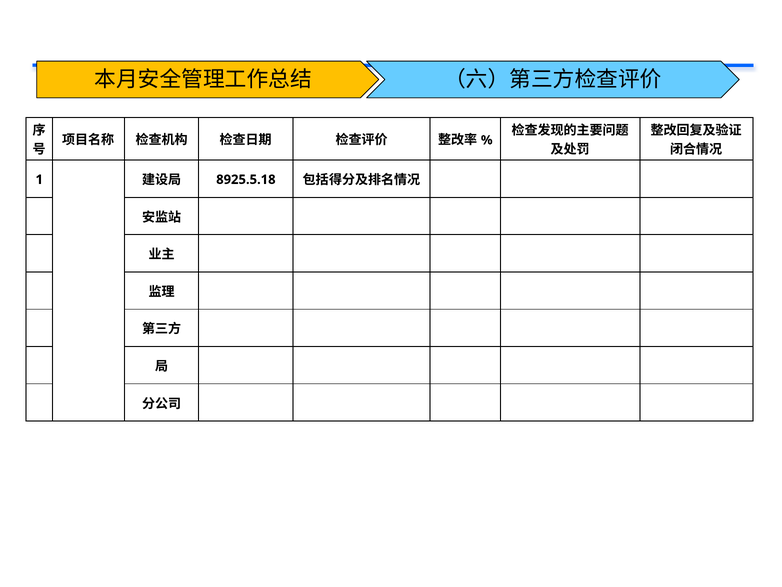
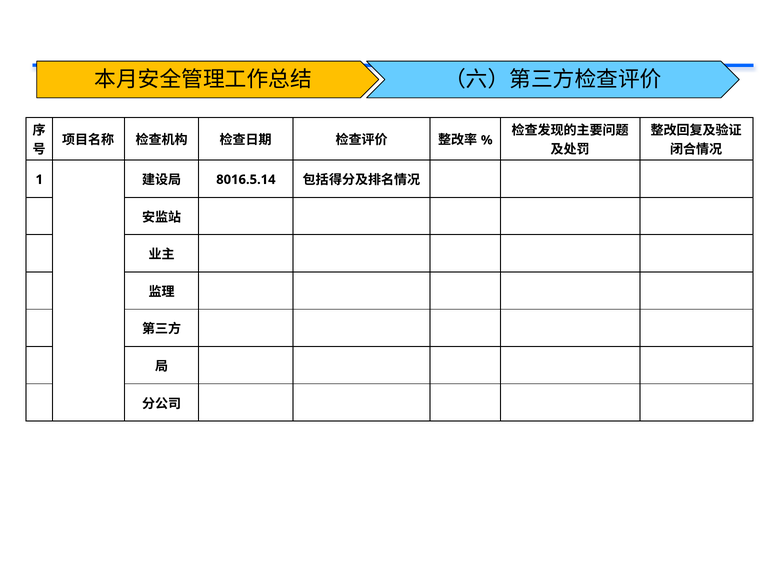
8925.5.18: 8925.5.18 -> 8016.5.14 (246, 179)
